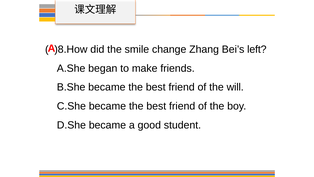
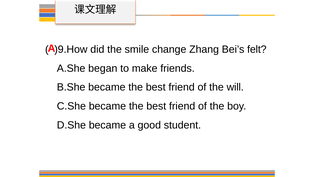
)8.How: )8.How -> )9.How (71, 49)
left: left -> felt (257, 49)
